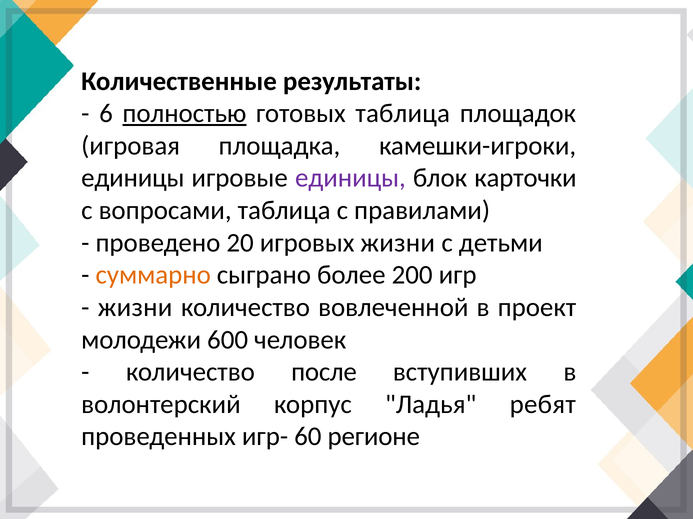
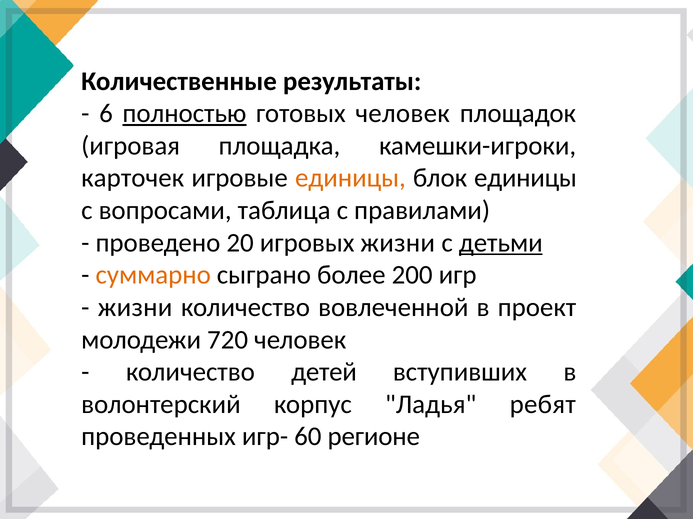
готовых таблица: таблица -> человек (403, 114)
единицы: единицы -> карточек (133, 178)
единицы colour: purple -> orange (350, 178)
блок карточки: карточки -> единицы (525, 178)
детьми underline: none -> present (501, 243)
600: 600 -> 720 (228, 340)
после: после -> детей (324, 373)
